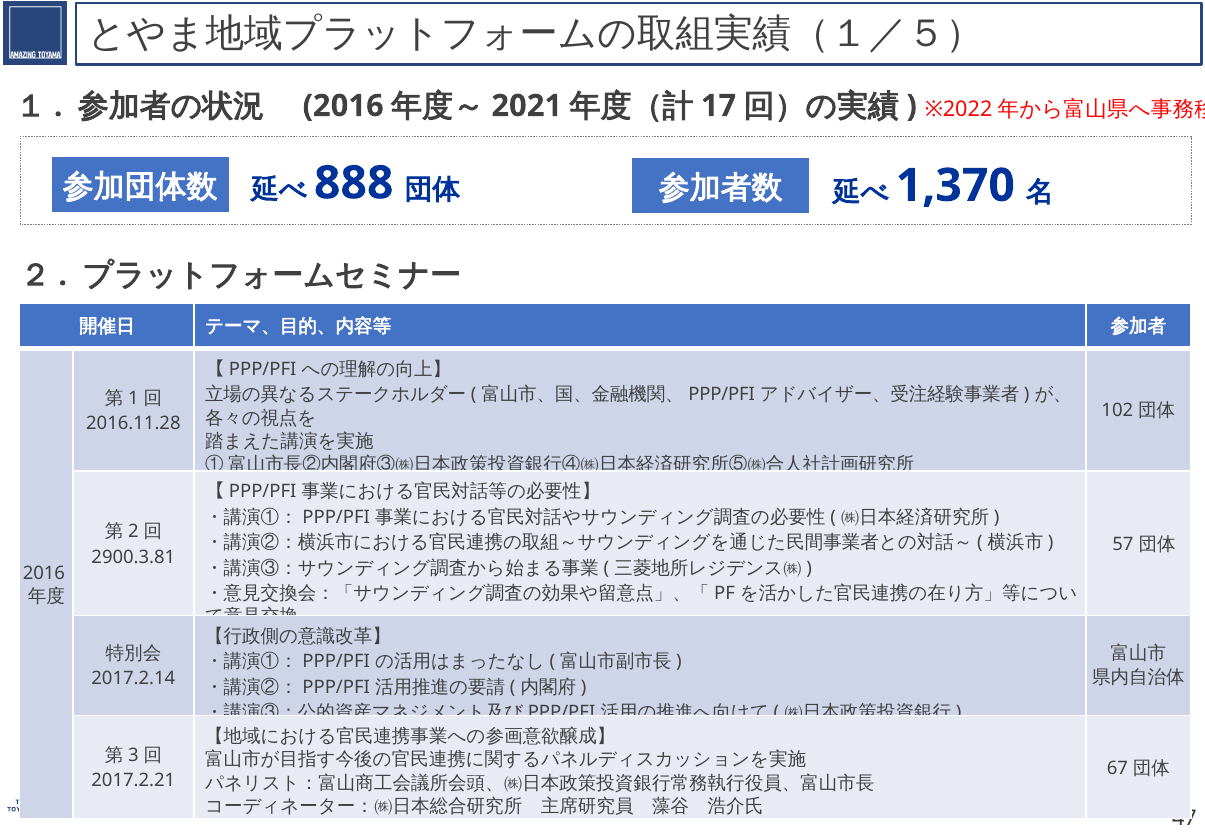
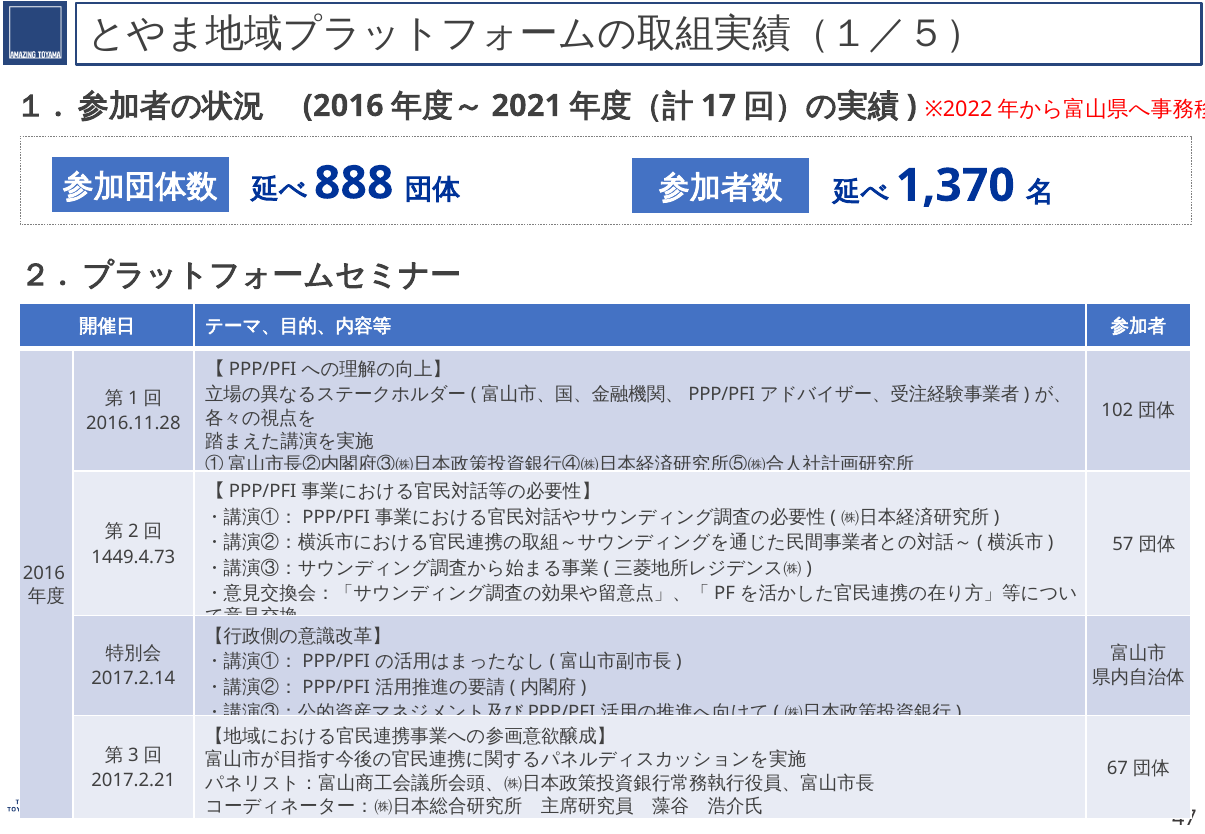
2900.3.81: 2900.3.81 -> 1449.4.73 (133, 557)
